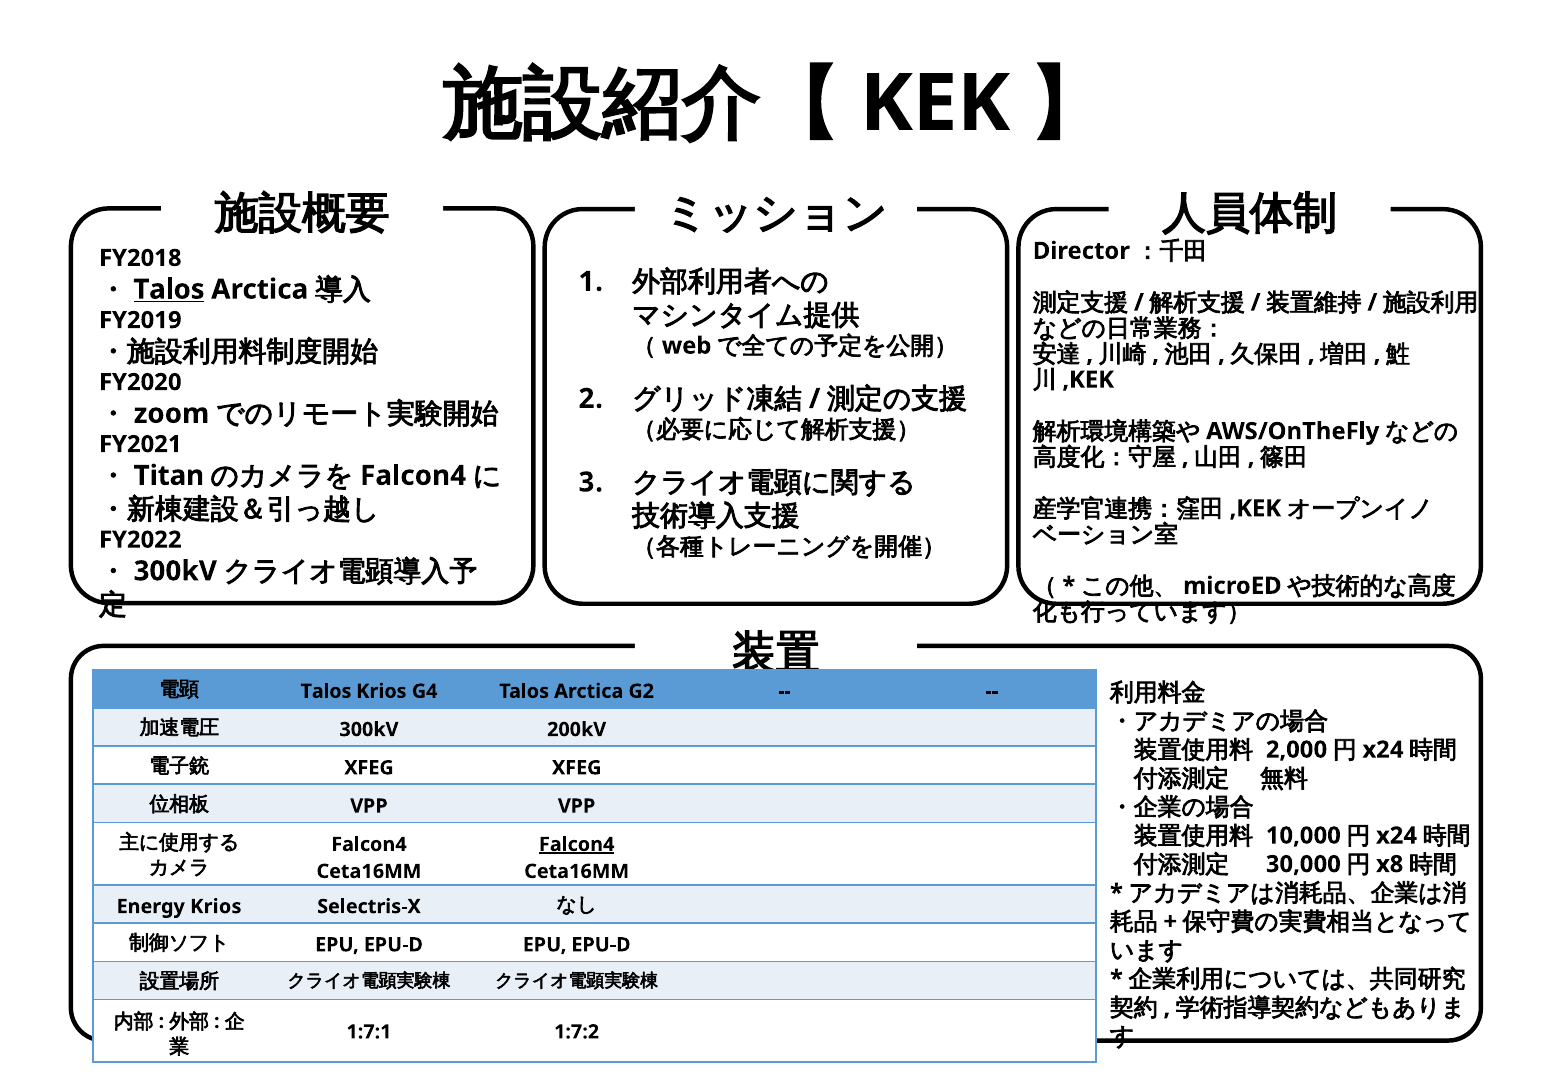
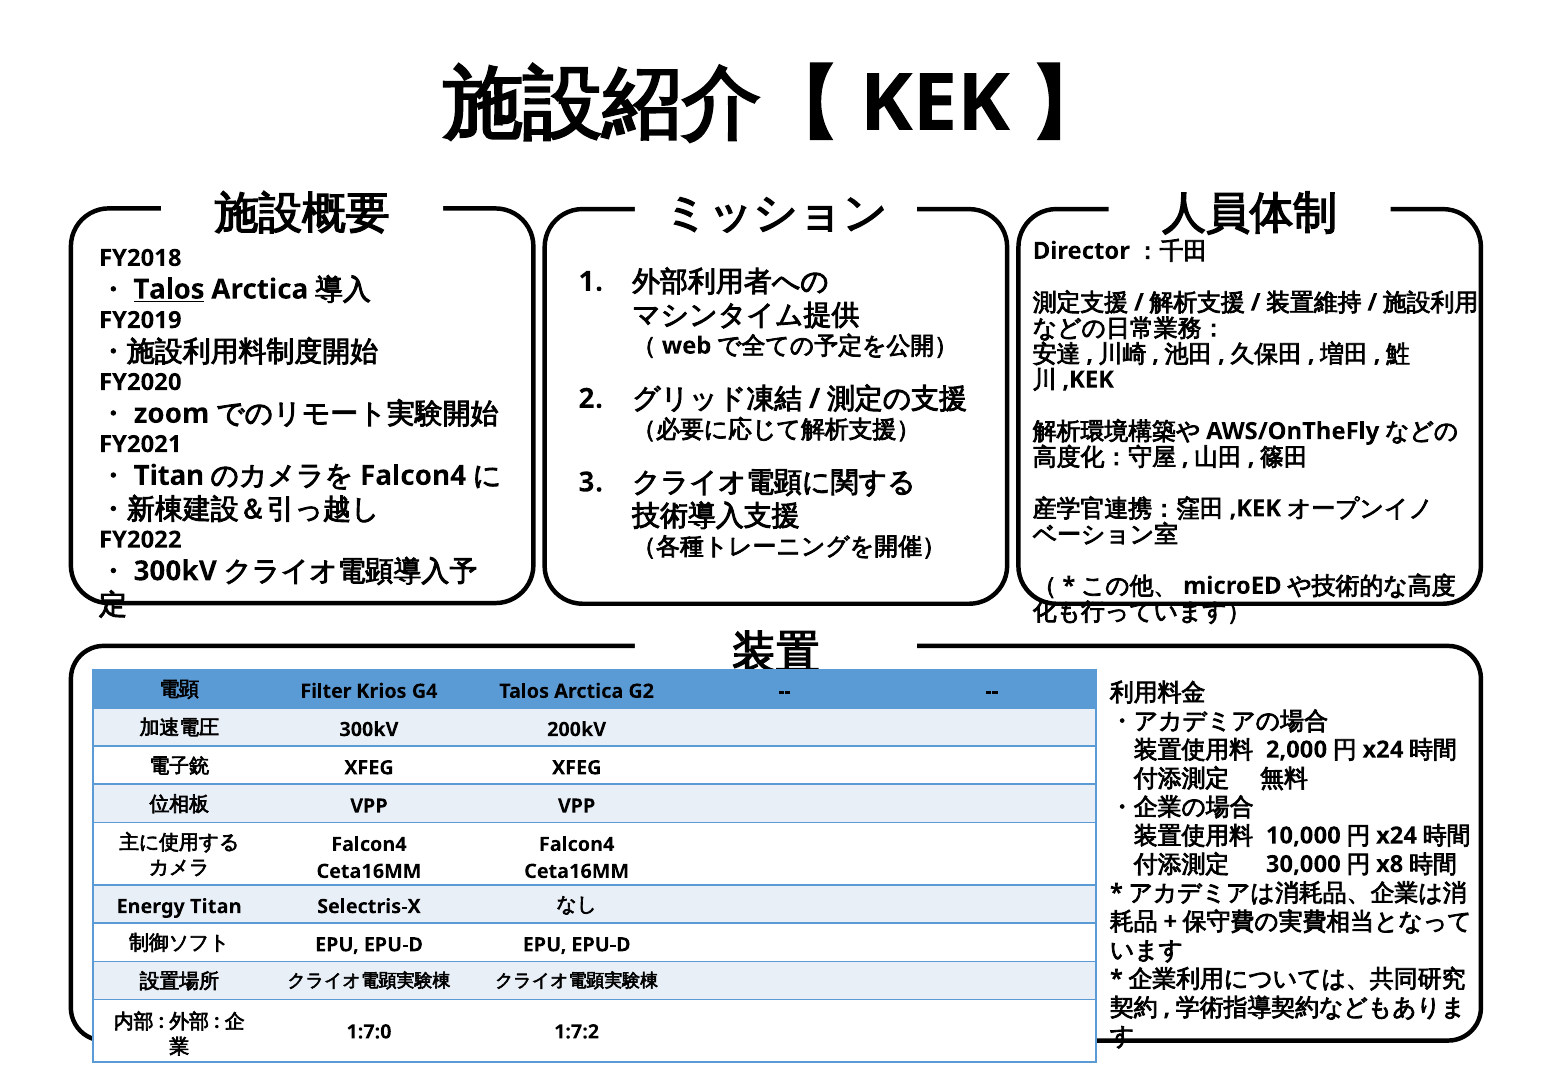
Talos: Talos -> Filter (326, 692)
Falcon4 underline: present -> none (577, 845)
Energy Krios: Krios -> Titan (216, 907)
1:7:1: 1:7:1 -> 1:7:0 (369, 1032)
